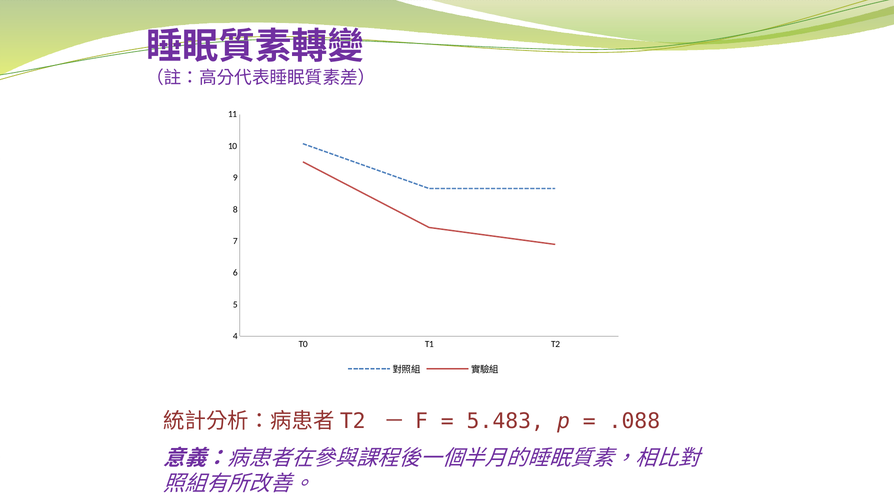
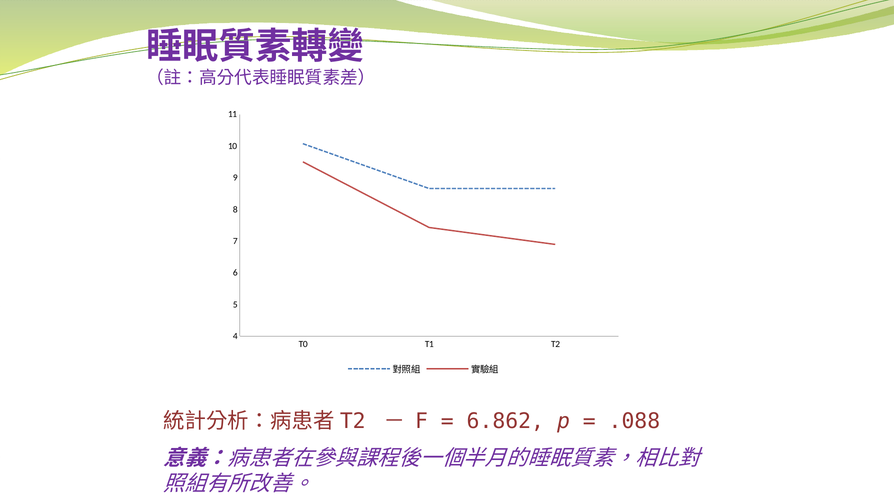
5.483: 5.483 -> 6.862 (505, 421)
